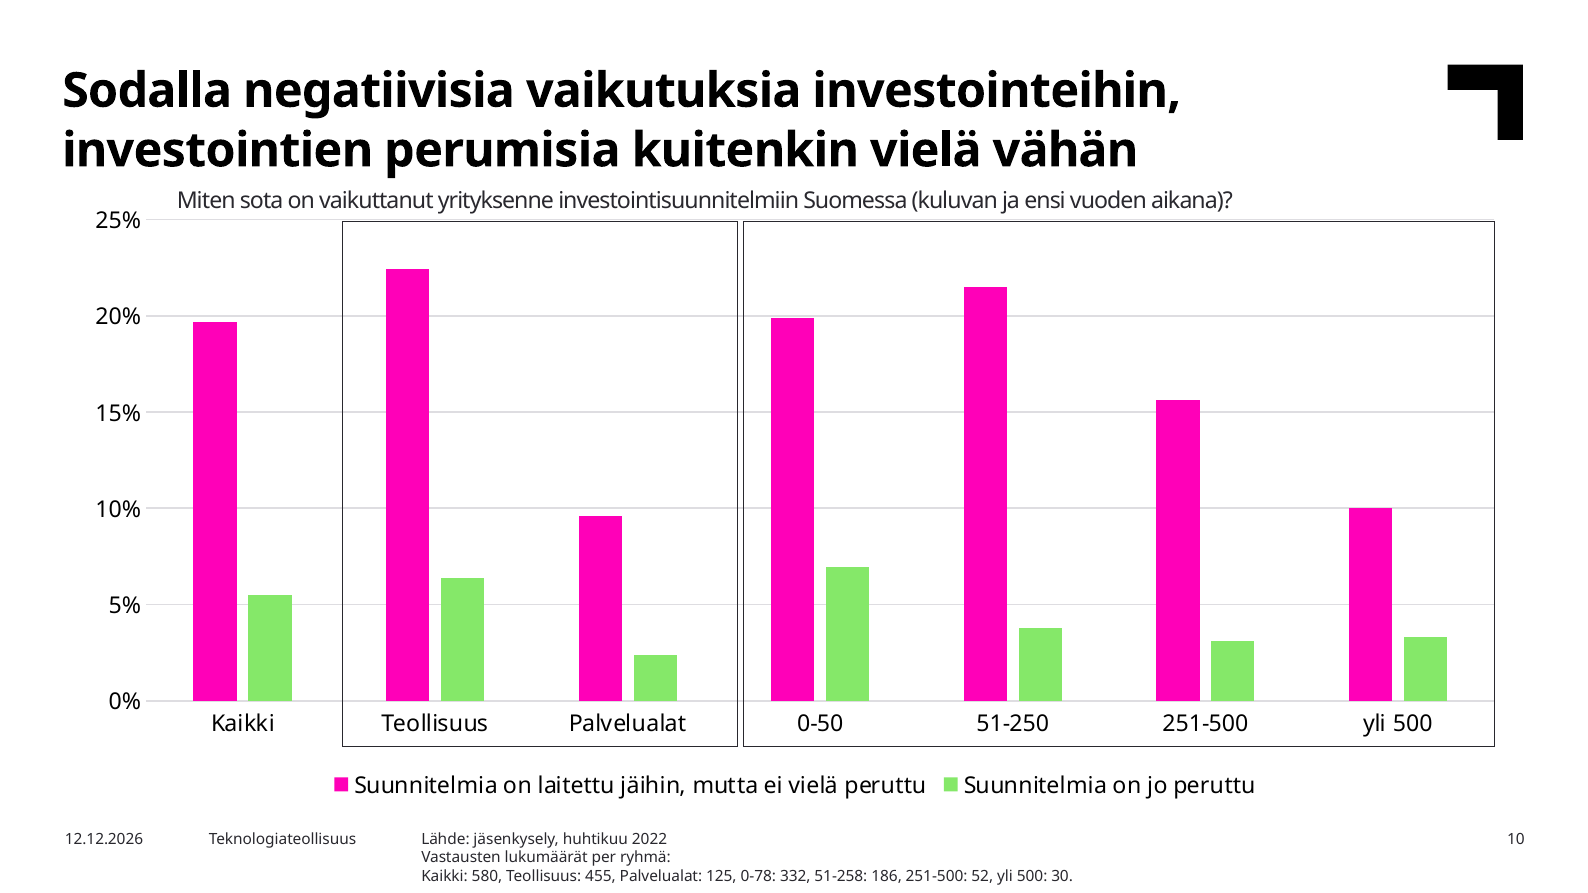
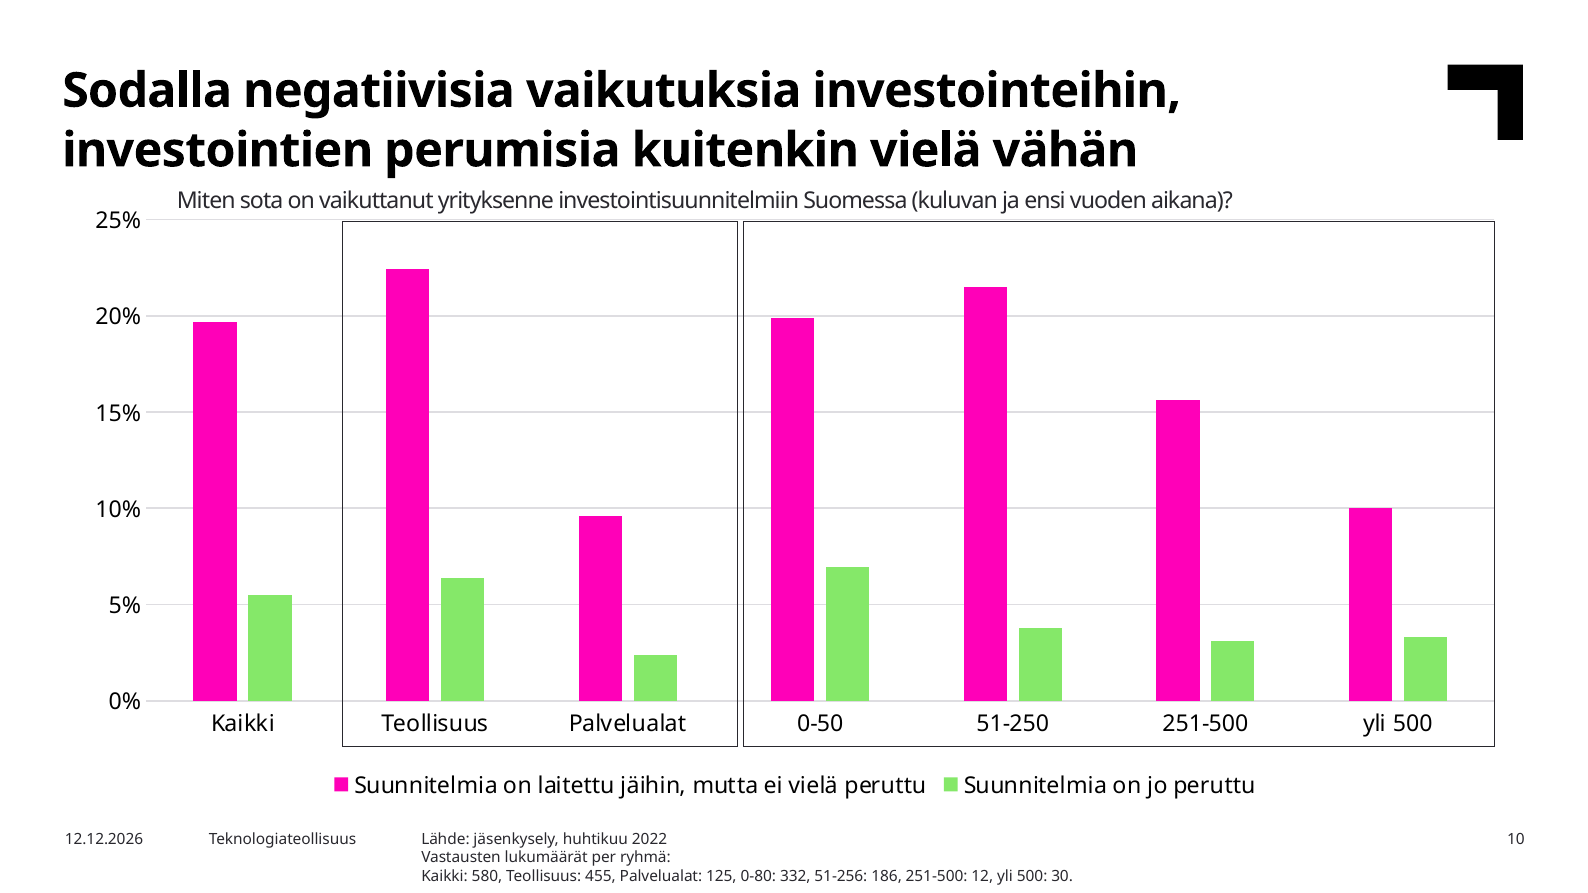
0-78: 0-78 -> 0-80 (758, 876)
51-258: 51-258 -> 51-256 (841, 876)
52: 52 -> 12 (982, 876)
